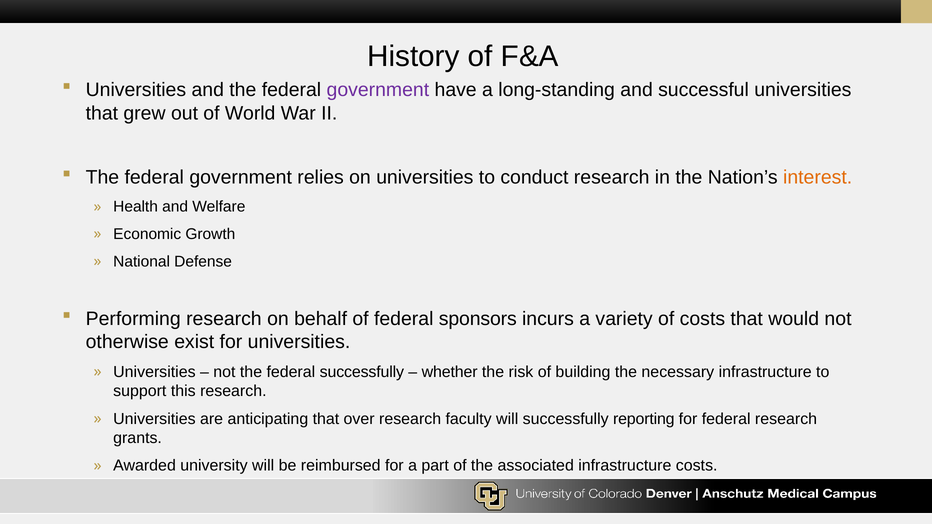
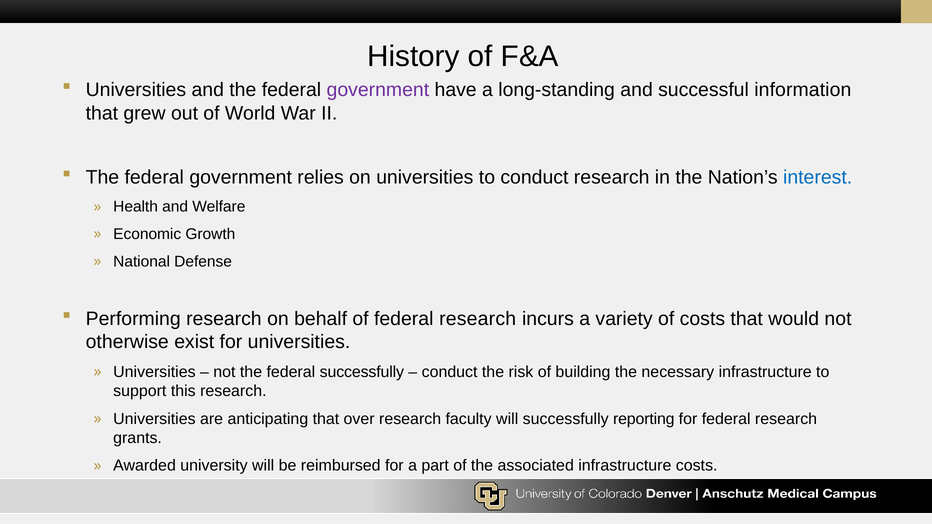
successful universities: universities -> information (803, 90)
interest colour: orange -> blue (818, 177)
of federal sponsors: sponsors -> research (478, 319)
whether: whether -> conduct (450, 372)
